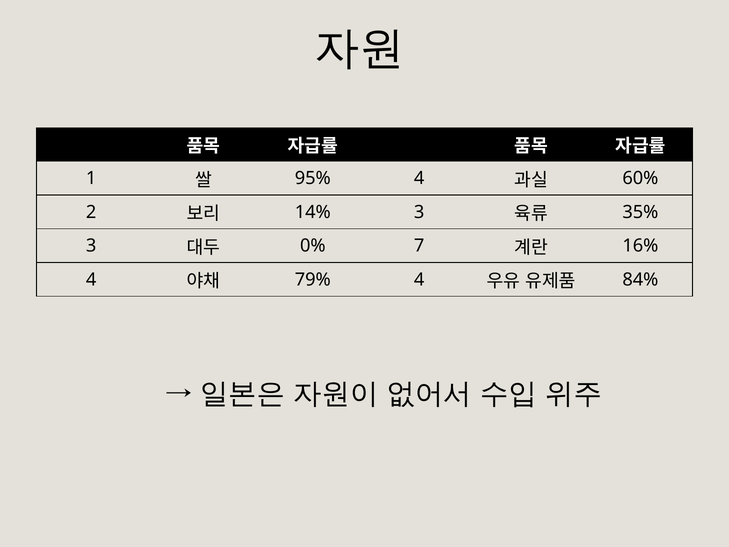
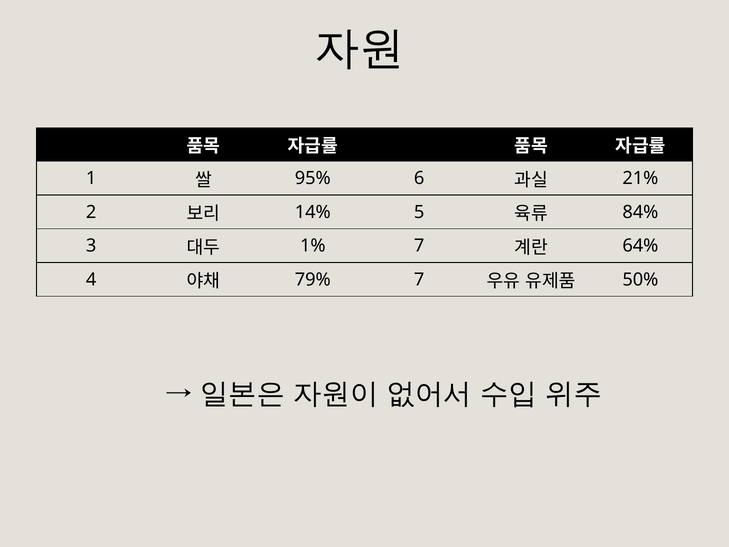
95% 4: 4 -> 6 (419, 178)
60%: 60% -> 21% (640, 178)
14% 3: 3 -> 5 (419, 212)
35%: 35% -> 84% (640, 212)
0%: 0% -> 1% (313, 246)
16%: 16% -> 64% (640, 246)
79% 4: 4 -> 7 (419, 279)
84%: 84% -> 50% (640, 279)
